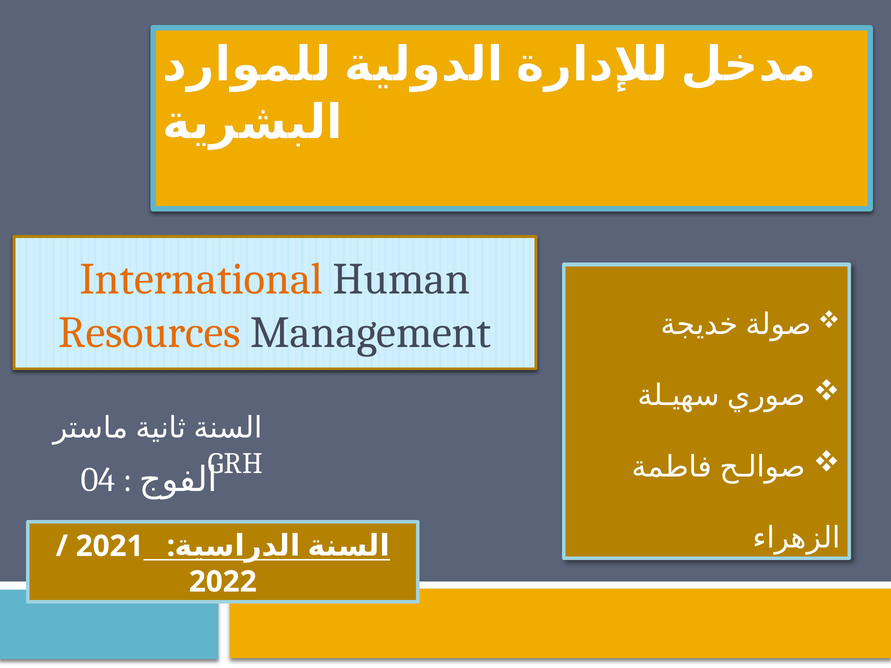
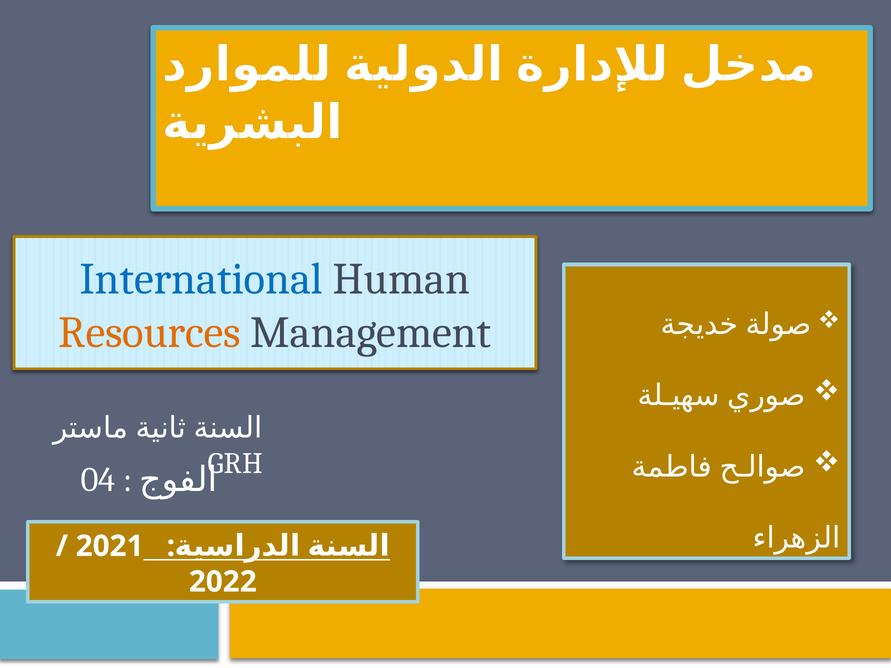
International colour: orange -> blue (201, 279)
